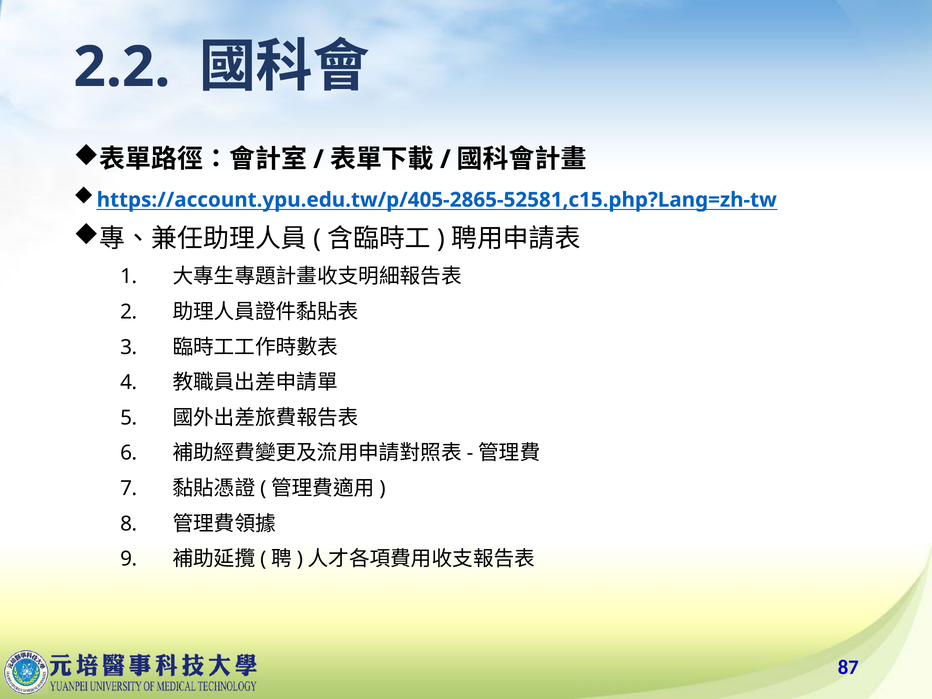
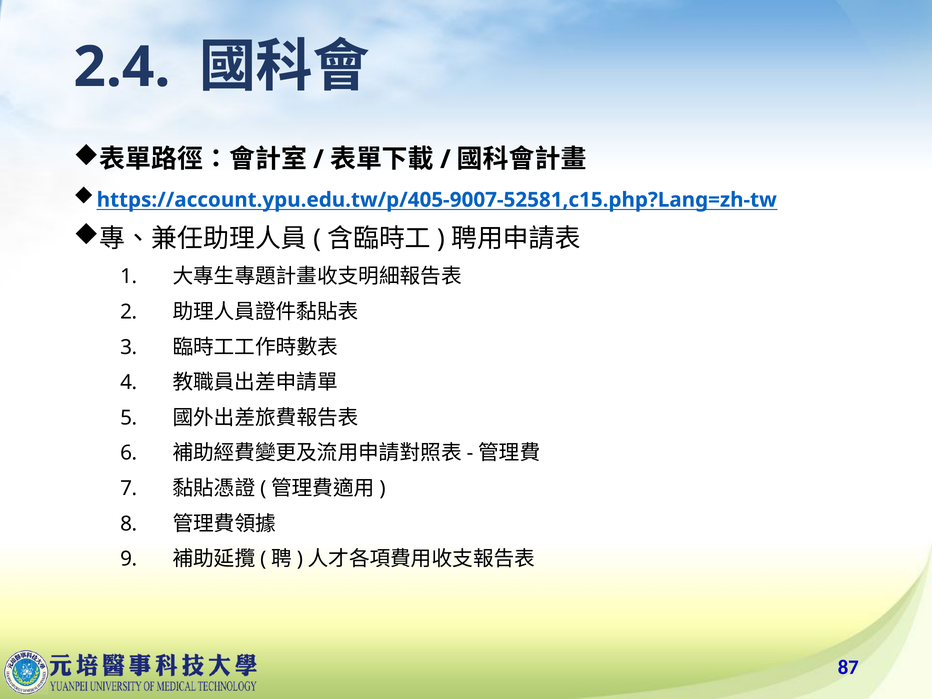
2.2: 2.2 -> 2.4 (122, 67)
https://account.ypu.edu.tw/p/405-2865-52581,c15.php?Lang=zh-tw: https://account.ypu.edu.tw/p/405-2865-52581,c15.php?Lang=zh-tw -> https://account.ypu.edu.tw/p/405-9007-52581,c15.php?Lang=zh-tw (437, 200)
